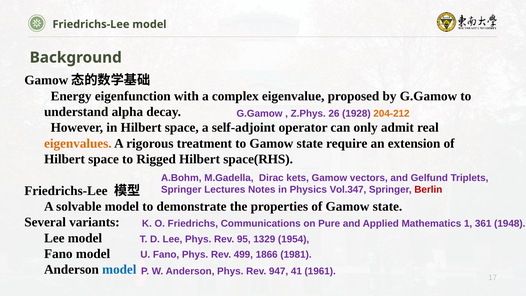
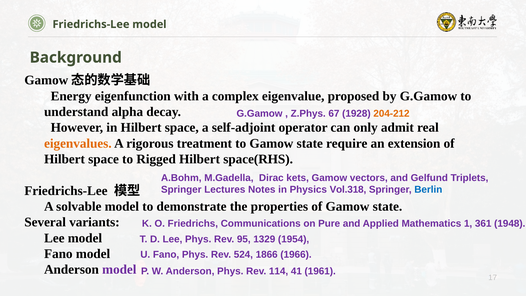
26: 26 -> 67 (334, 114)
Vol.347: Vol.347 -> Vol.318 (348, 190)
Berlin colour: red -> blue (428, 190)
499: 499 -> 524 (243, 254)
1981: 1981 -> 1966 (296, 254)
model colour: blue -> purple (119, 270)
947: 947 -> 114 (279, 271)
